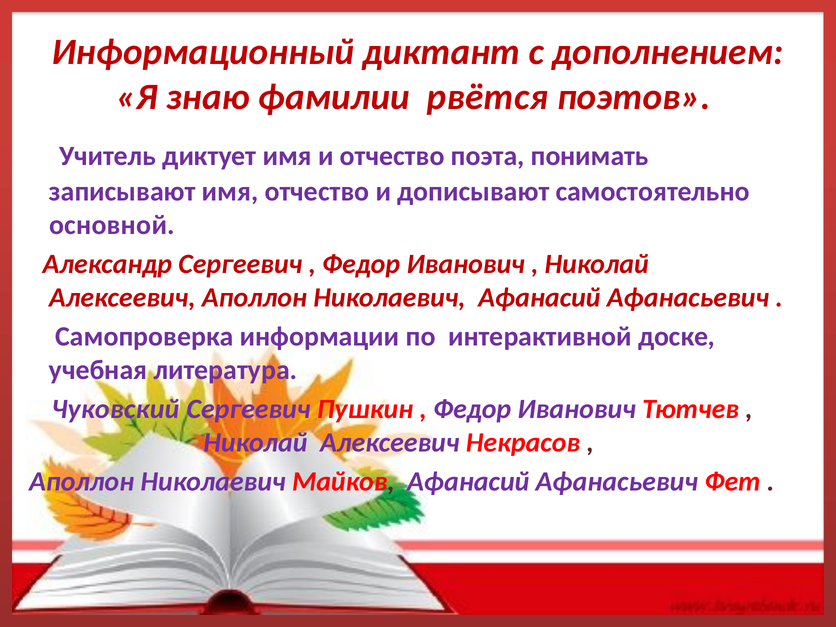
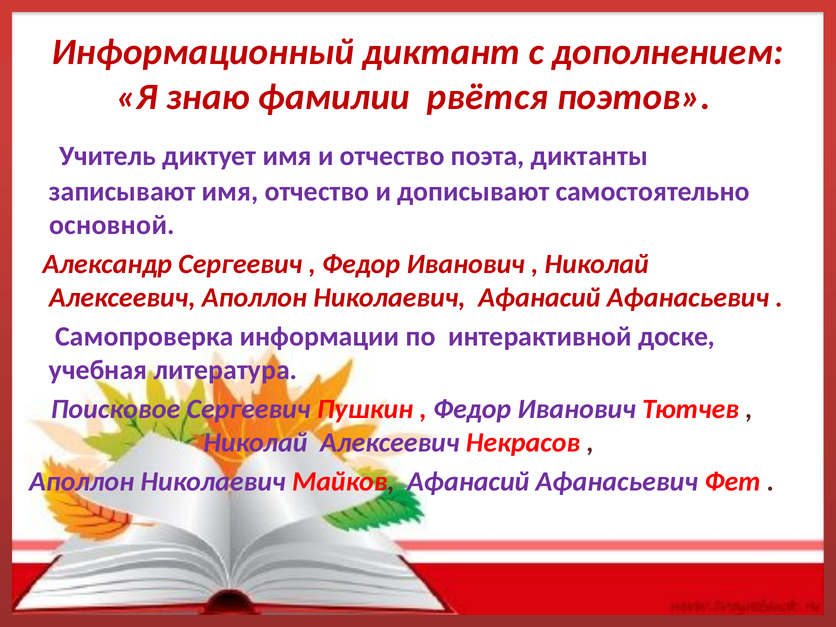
понимать: понимать -> диктанты (590, 156)
Чуковский: Чуковский -> Поисковое (116, 409)
